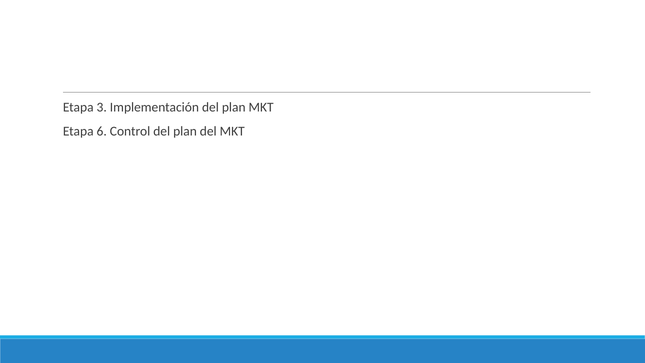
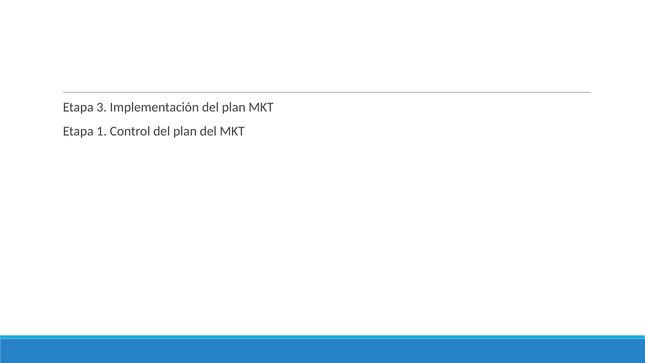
6: 6 -> 1 (102, 131)
